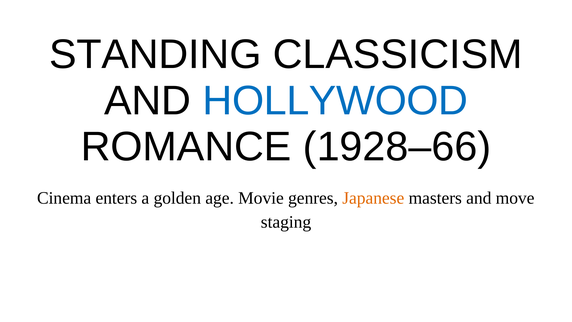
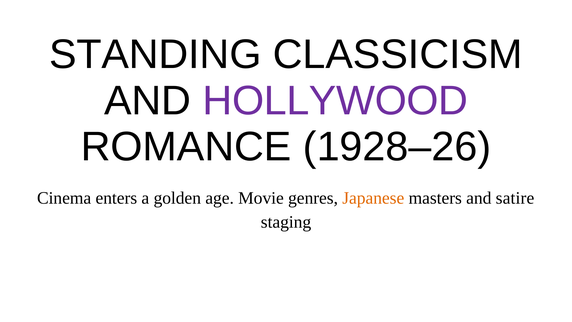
HOLLYWOOD colour: blue -> purple (335, 101)
1928–66: 1928–66 -> 1928–26 (397, 147)
move: move -> satire (515, 198)
